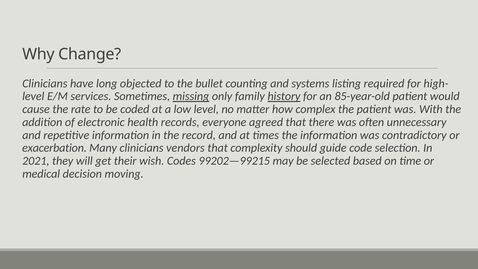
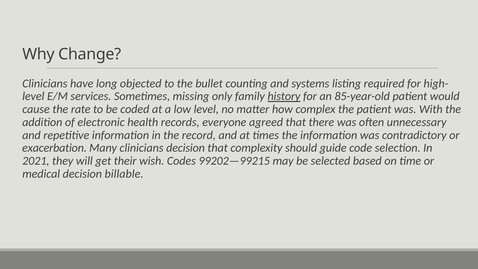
missing underline: present -> none (191, 96)
clinicians vendors: vendors -> decision (186, 148)
moving: moving -> billable (124, 174)
